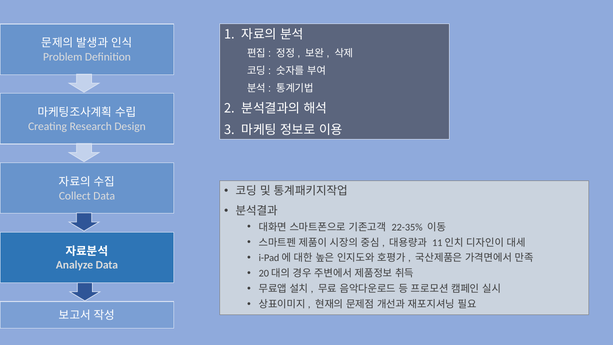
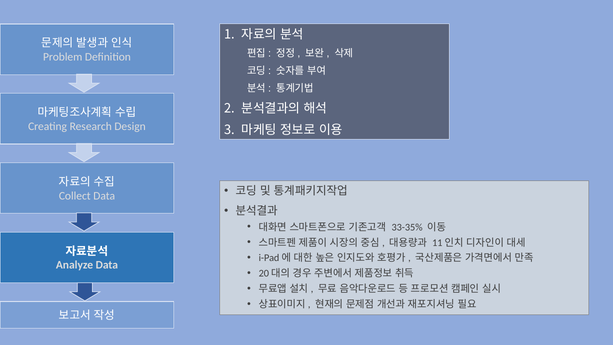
22-35%: 22-35% -> 33-35% (407, 227)
